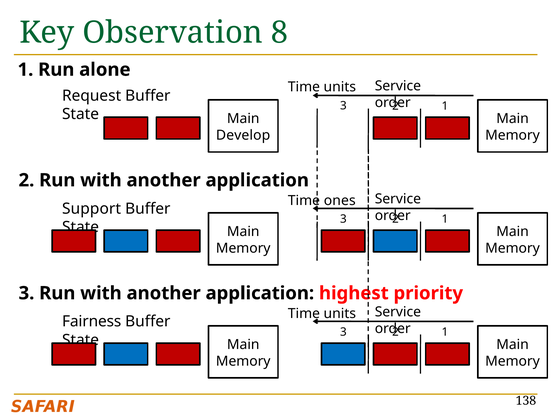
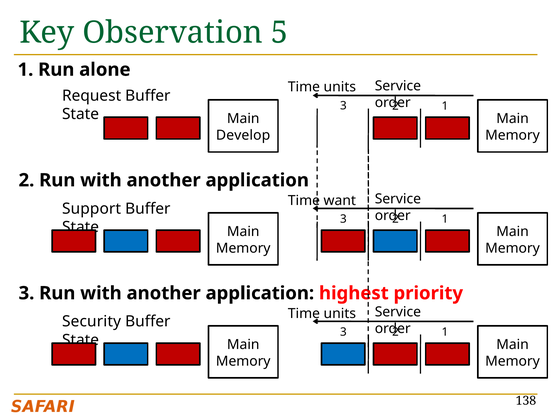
8: 8 -> 5 (279, 33)
ones: ones -> want (340, 201)
Fairness: Fairness -> Security (92, 322)
